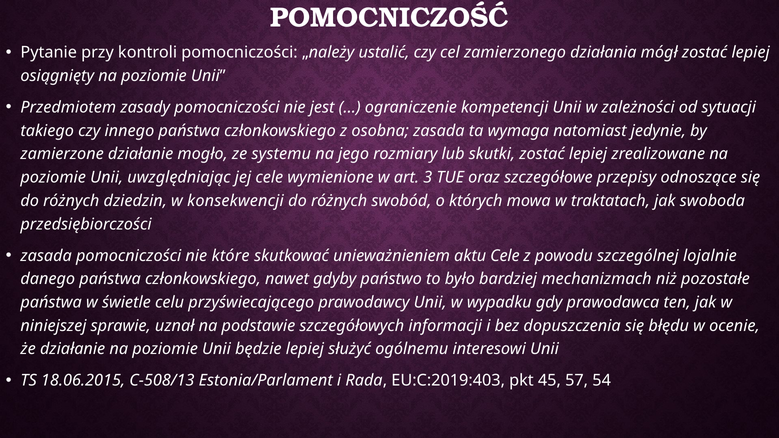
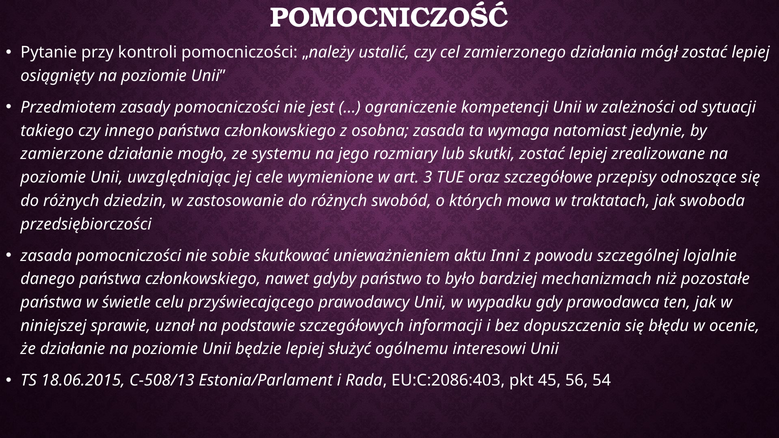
konsekwencji: konsekwencji -> zastosowanie (236, 201)
które: które -> sobie (231, 256)
aktu Cele: Cele -> Inni (505, 256)
EU:C:2019:403: EU:C:2019:403 -> EU:C:2086:403 (448, 381)
57: 57 -> 56 (577, 381)
